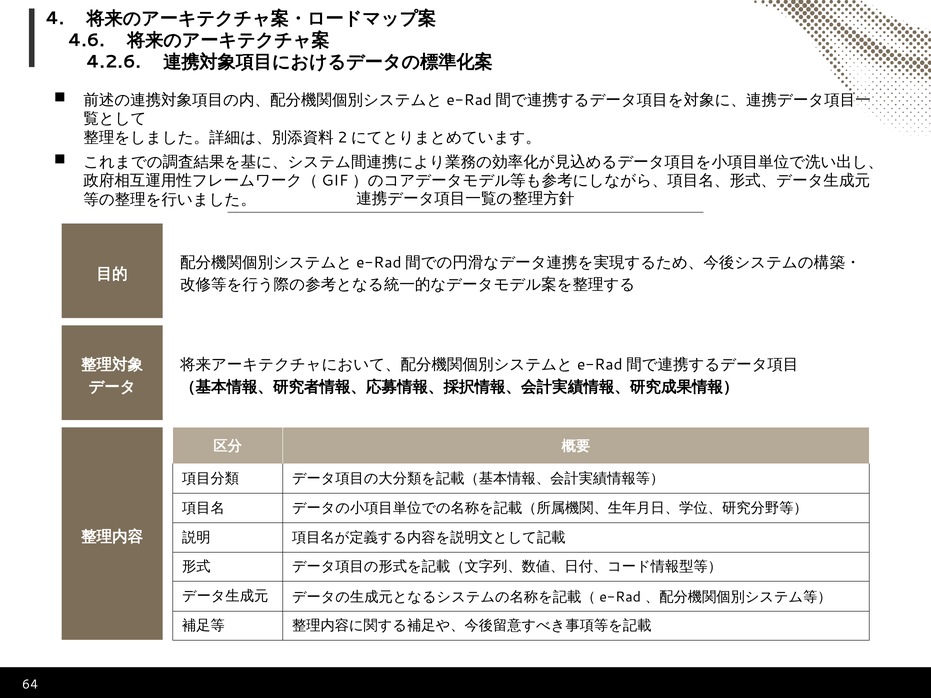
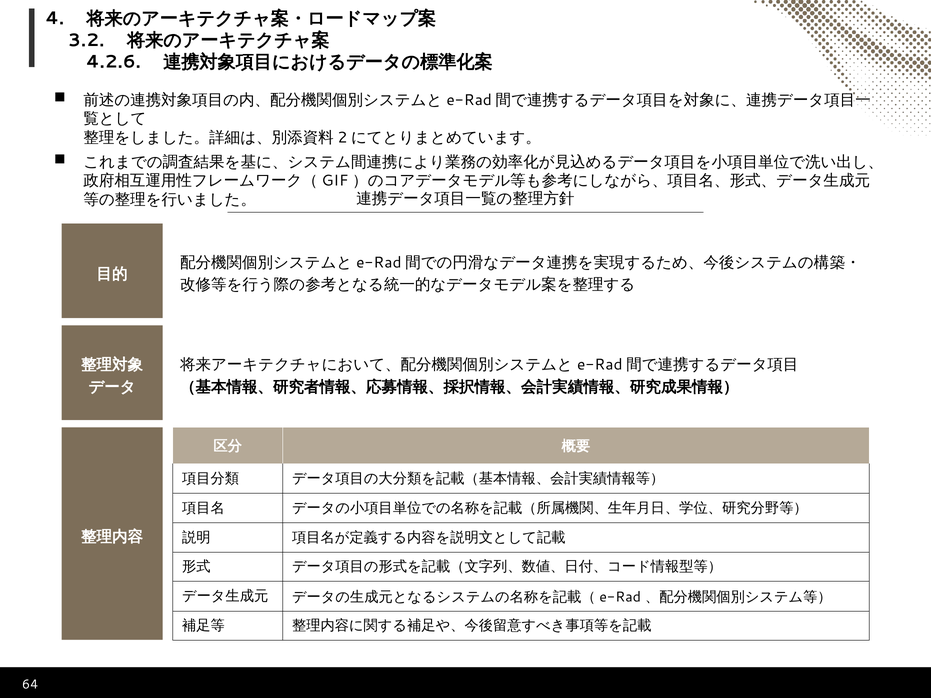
4.6: 4.6 -> 3.2 (86, 40)
